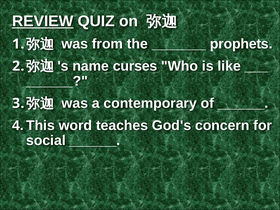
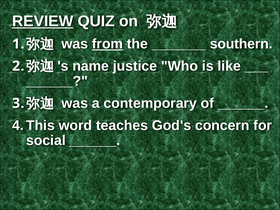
from underline: none -> present (107, 44)
prophets: prophets -> southern (241, 44)
curses: curses -> justice (135, 66)
